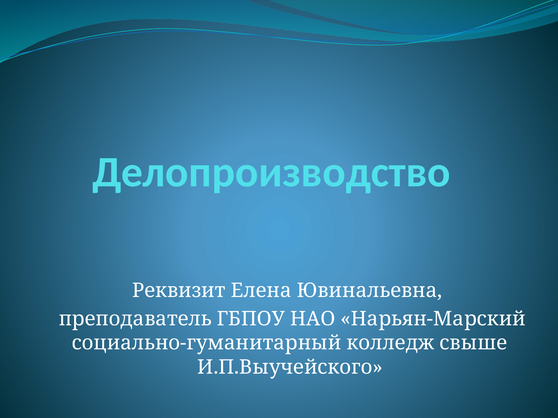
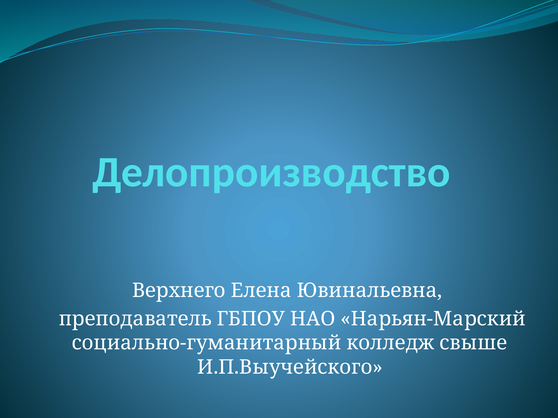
Реквизит: Реквизит -> Верхнего (179, 291)
